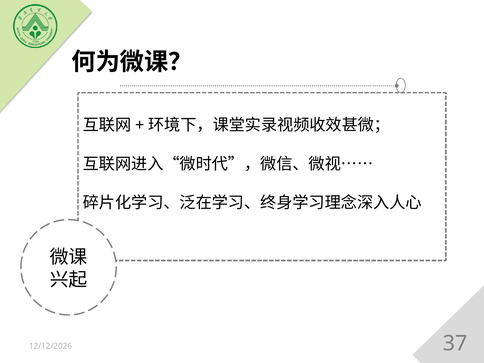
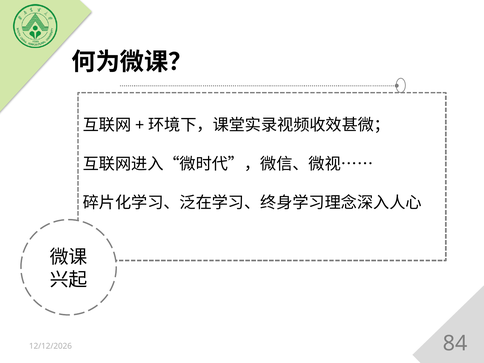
37: 37 -> 84 (455, 343)
